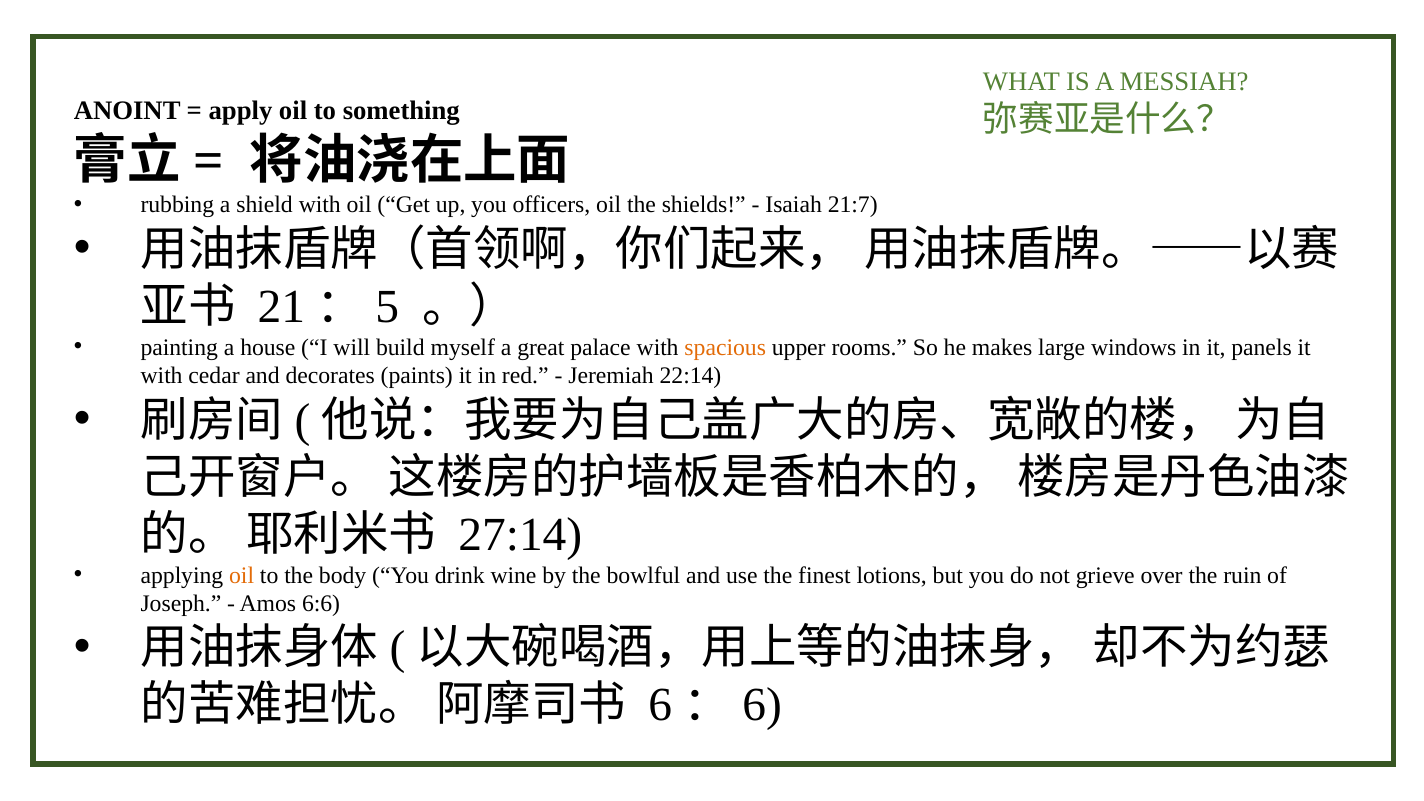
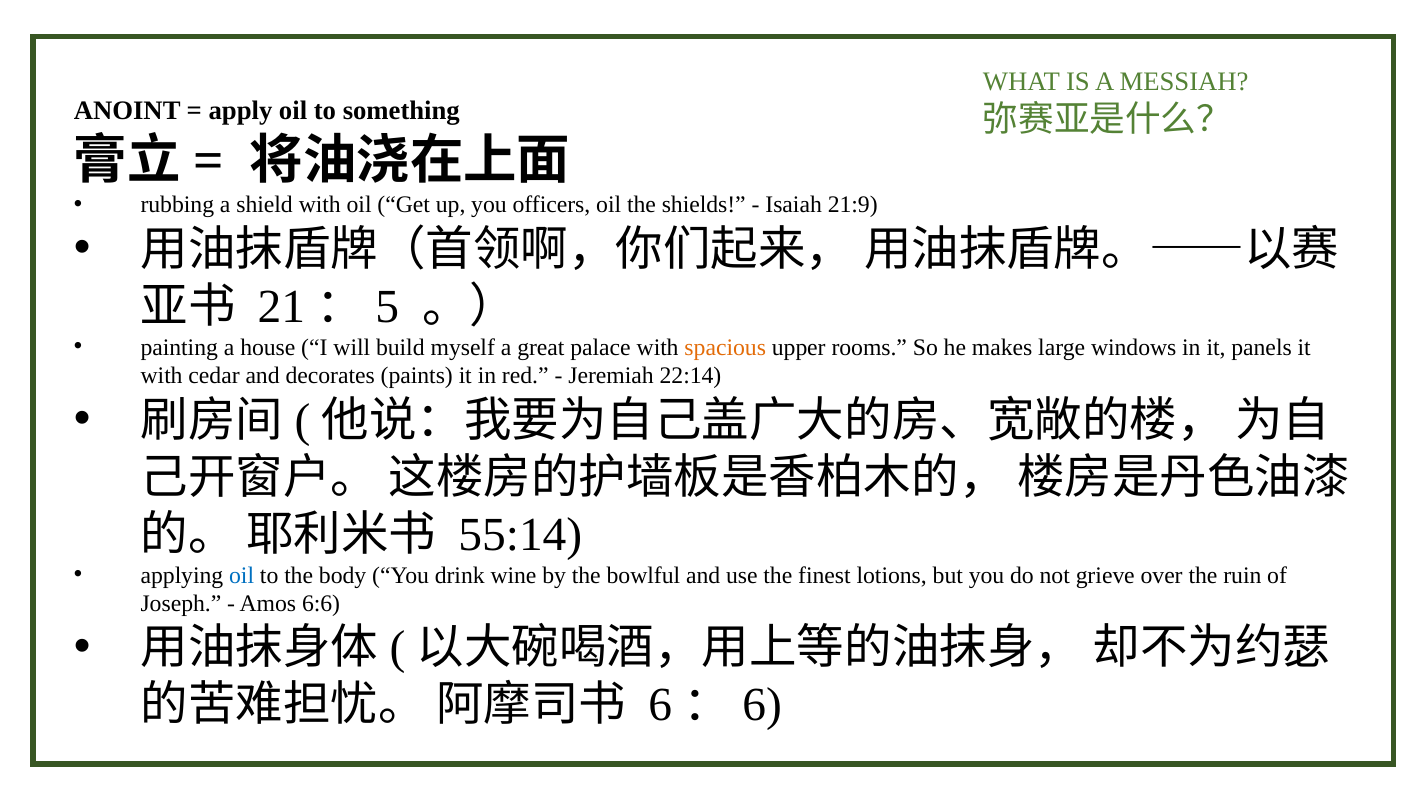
21:7: 21:7 -> 21:9 (853, 205)
27:14: 27:14 -> 55:14 (520, 534)
oil colour: orange -> blue (242, 575)
